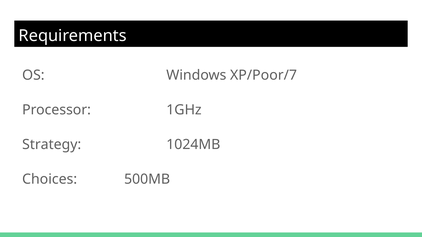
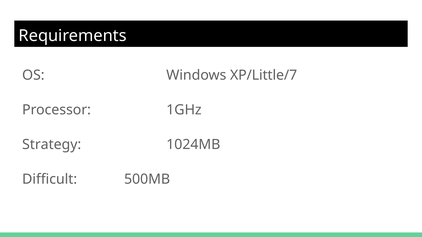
XP/Poor/7: XP/Poor/7 -> XP/Little/7 (264, 75)
Choices: Choices -> Difficult (50, 179)
